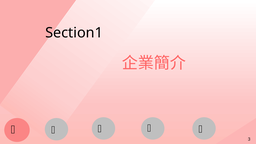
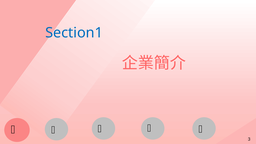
Section1 colour: black -> blue (74, 33)
